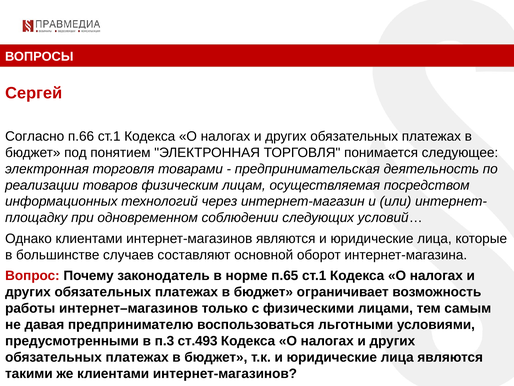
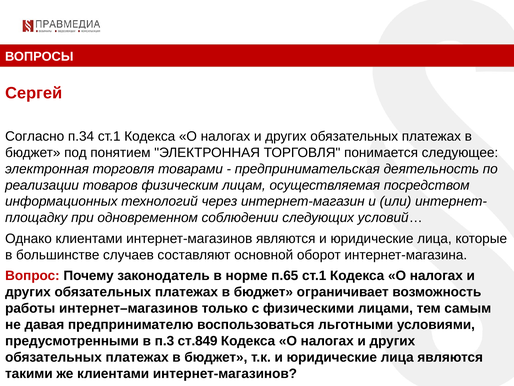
п.66: п.66 -> п.34 (81, 136)
ст.493: ст.493 -> ст.849 (198, 341)
